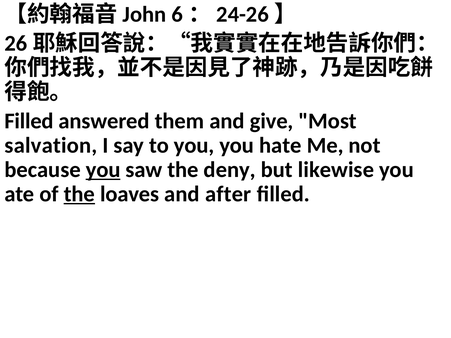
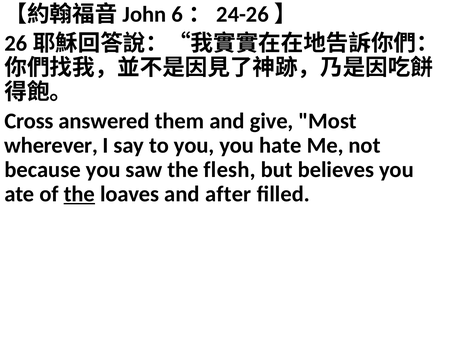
Filled: Filled -> Cross (29, 121)
salvation: salvation -> wherever (51, 146)
you underline: present -> none (103, 170)
deny: deny -> flesh (230, 170)
likewise: likewise -> believes (336, 170)
